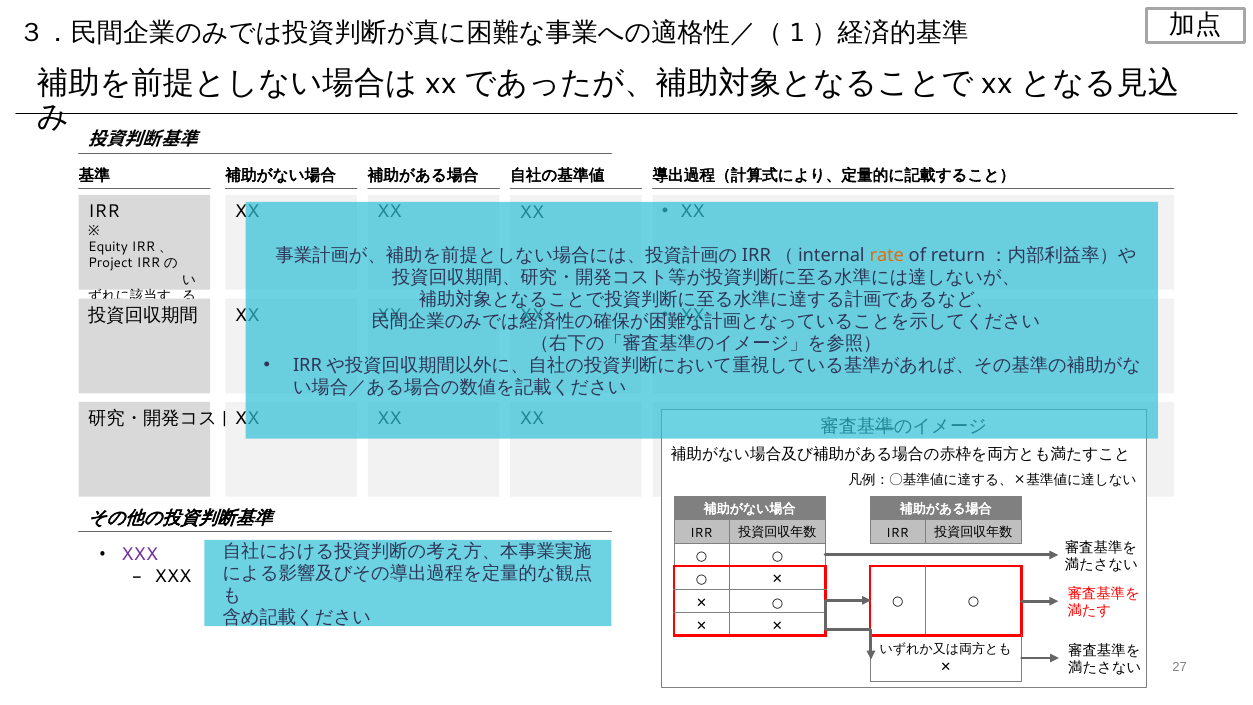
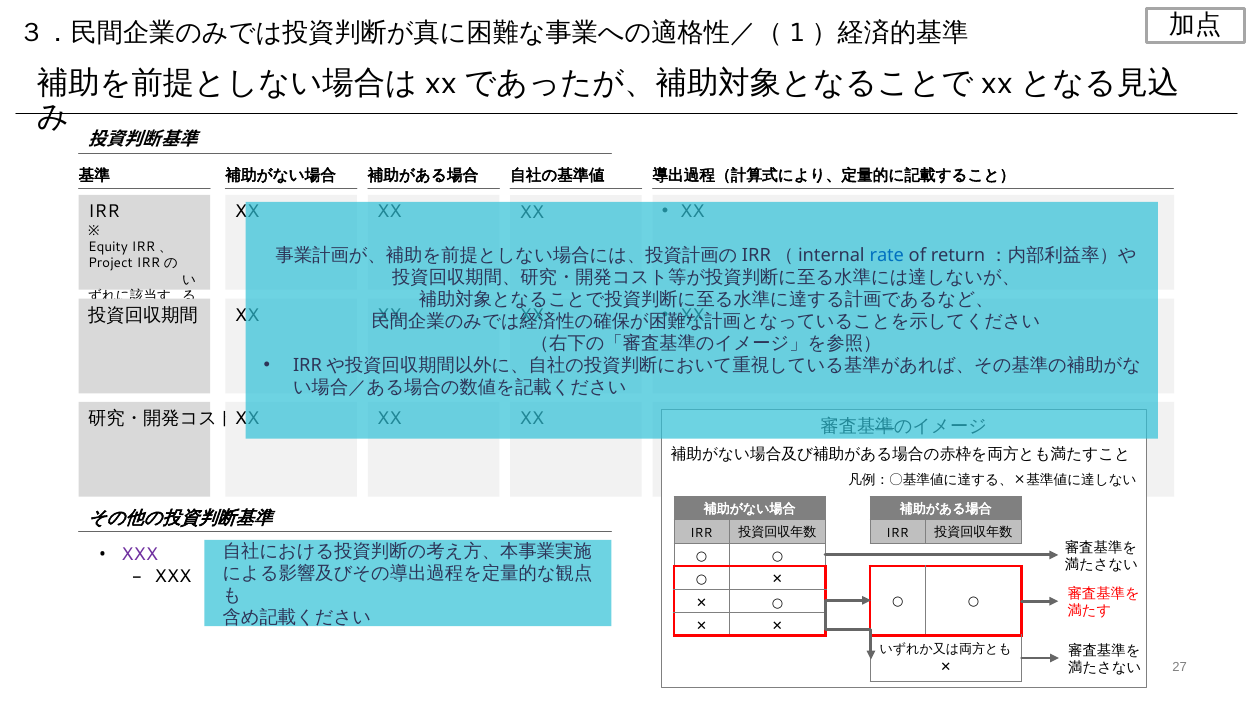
rate colour: orange -> blue (887, 256)
